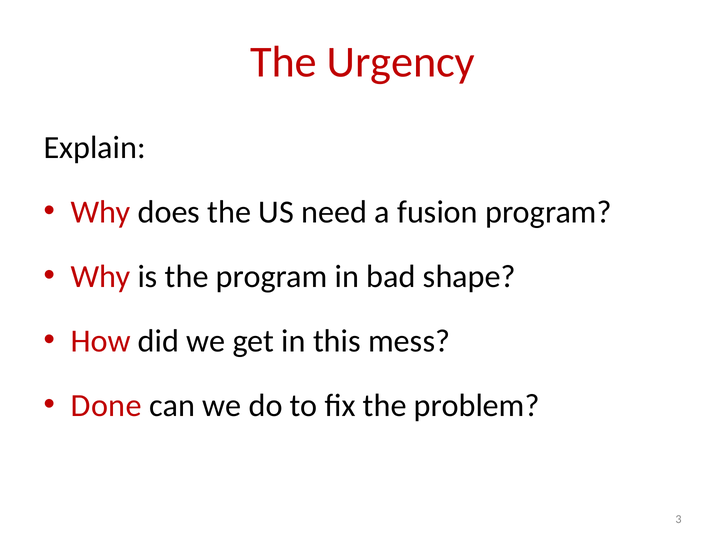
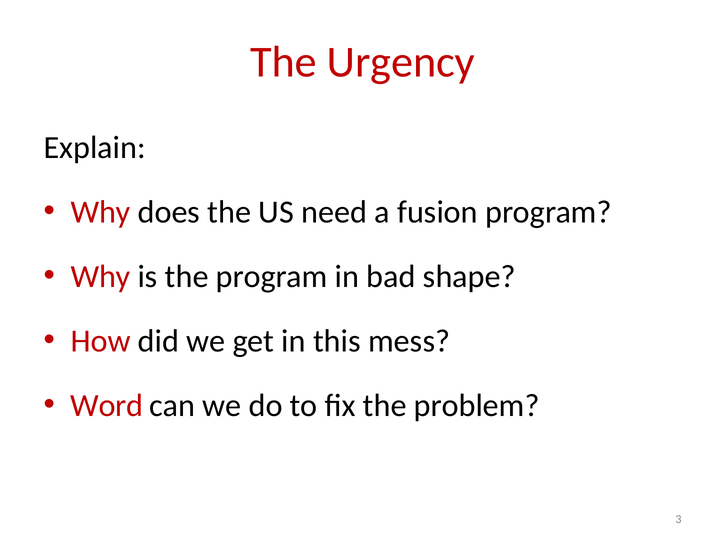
Done: Done -> Word (107, 405)
